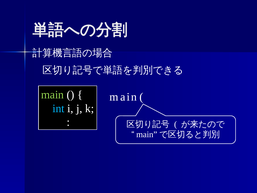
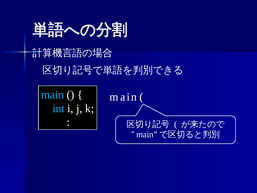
main colour: light green -> light blue (52, 95)
